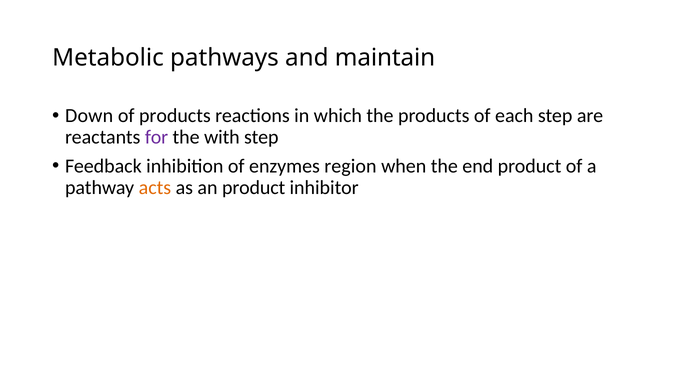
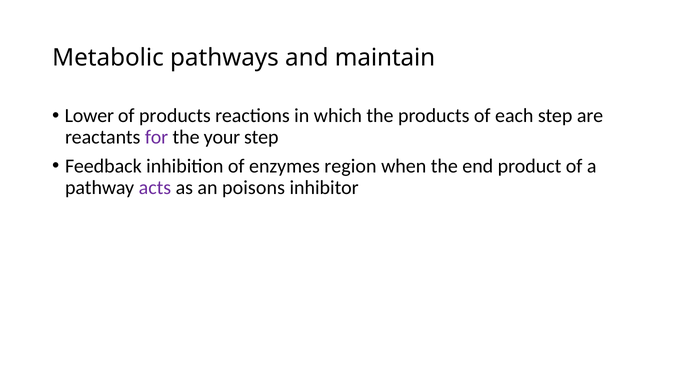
Down: Down -> Lower (89, 116)
with: with -> your (222, 137)
acts colour: orange -> purple (155, 188)
an product: product -> poisons (253, 188)
